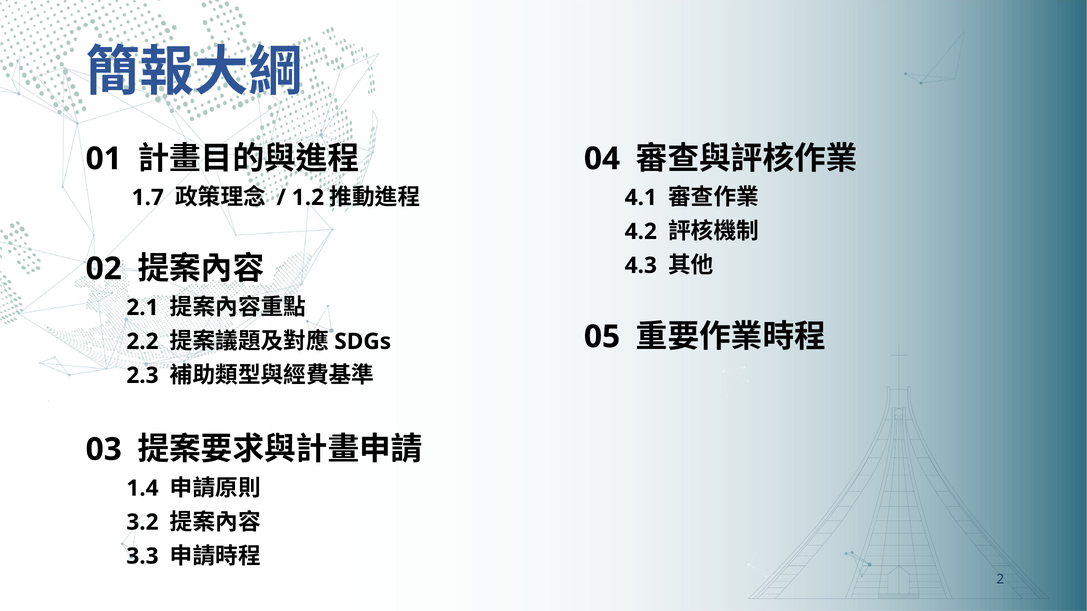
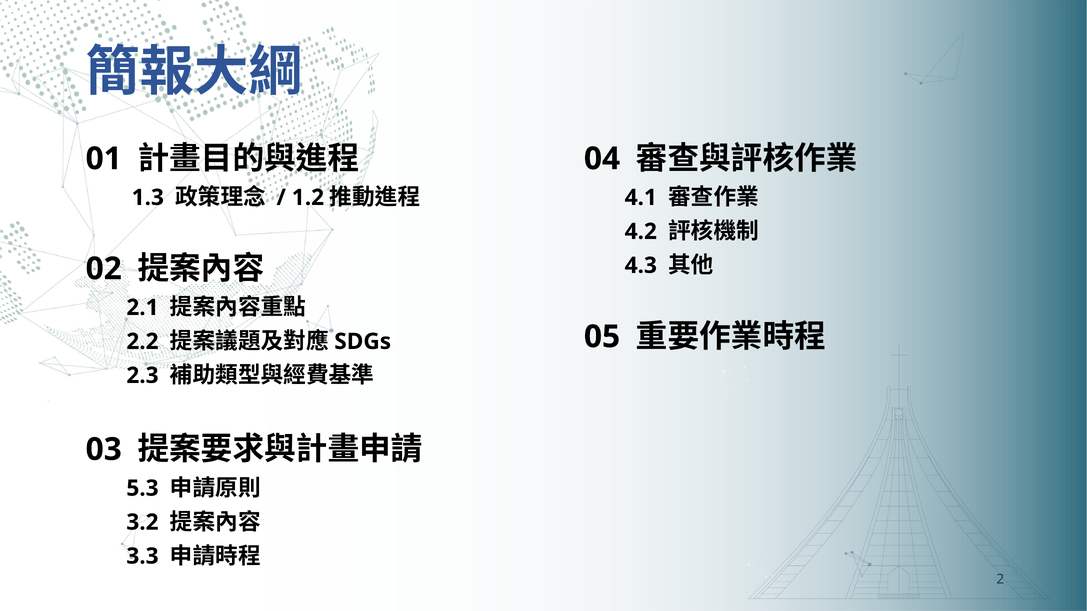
1.7: 1.7 -> 1.3 (148, 198)
1.4: 1.4 -> 5.3 (142, 489)
